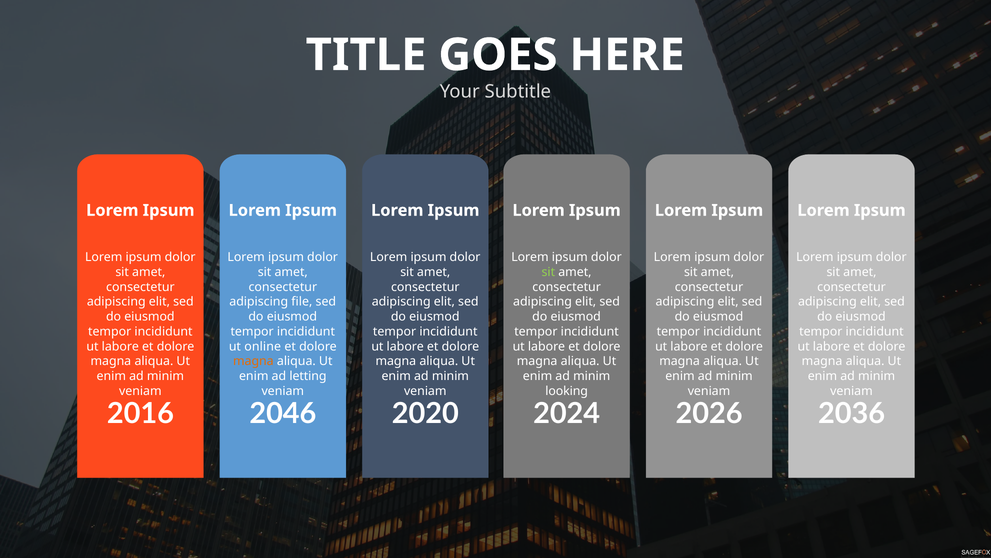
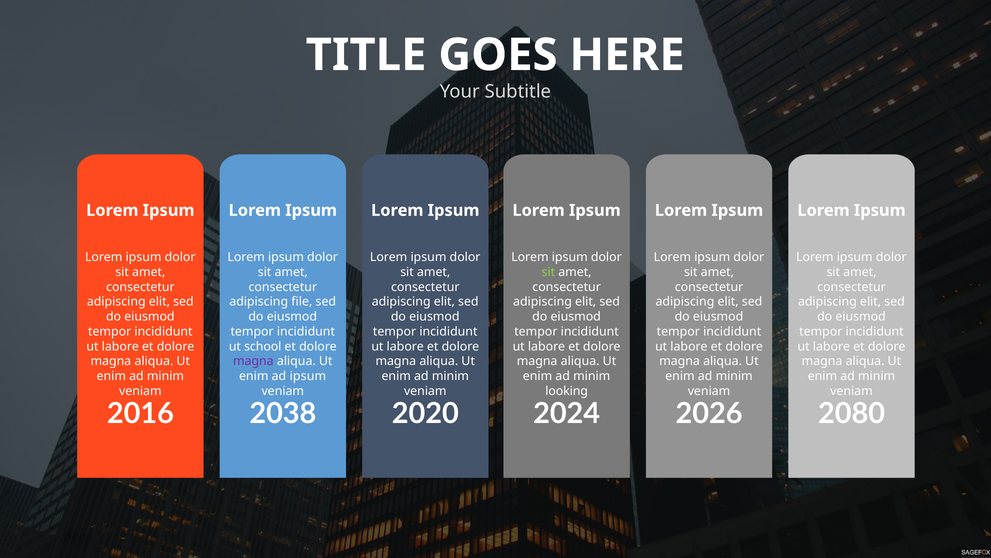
online: online -> school (263, 346)
magna colour: orange -> purple (253, 361)
ad letting: letting -> ipsum (308, 376)
2046: 2046 -> 2038 (283, 413)
2036: 2036 -> 2080 (852, 413)
